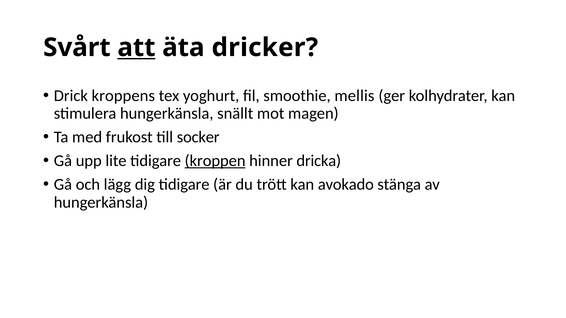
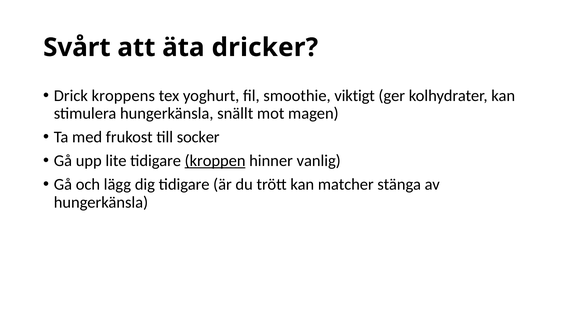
att underline: present -> none (136, 48)
mellis: mellis -> viktigt (355, 96)
dricka: dricka -> vanlig (319, 161)
avokado: avokado -> matcher (346, 185)
